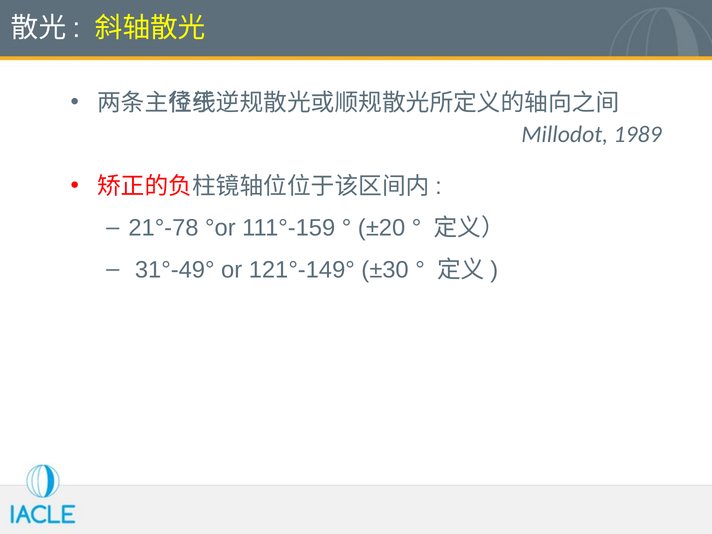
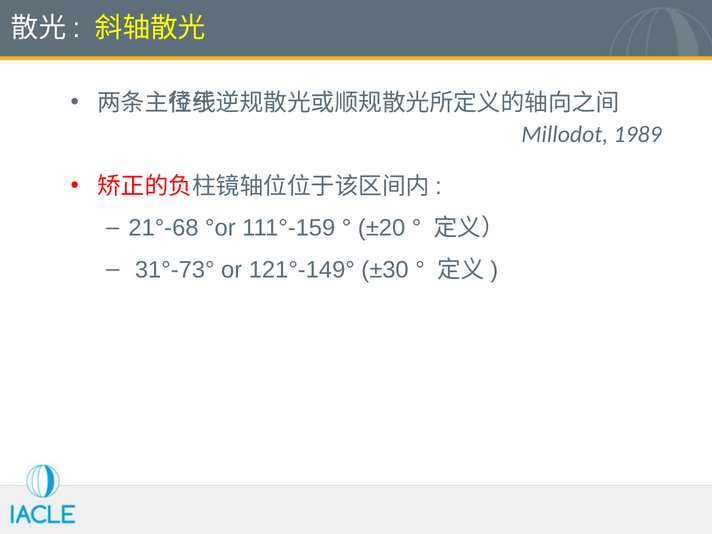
21°-78: 21°-78 -> 21°-68 (163, 228)
31°-49°: 31°-49° -> 31°-73° (175, 270)
